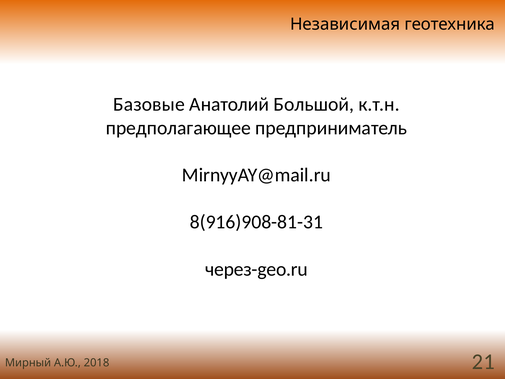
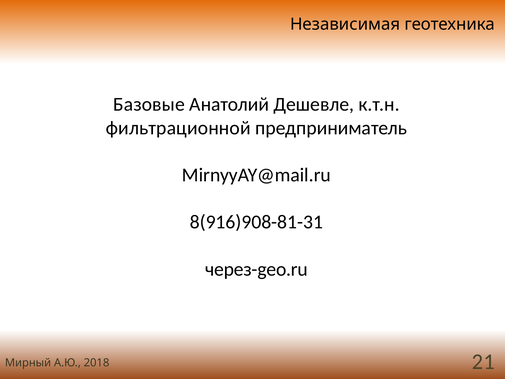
Большой: Большой -> Дешевле (314, 104)
предполагающее: предполагающее -> фильтрационной (178, 128)
